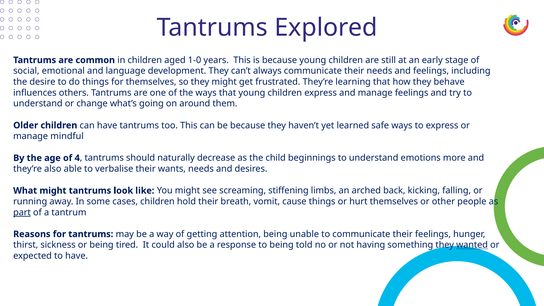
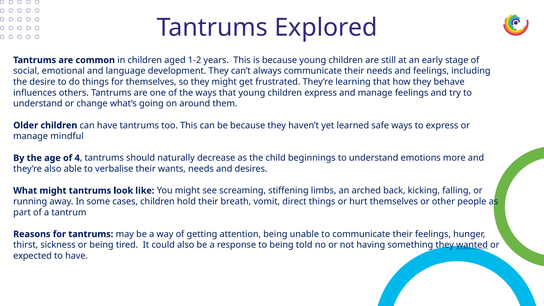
1-0: 1-0 -> 1-2 (195, 60)
cause: cause -> direct (294, 201)
part underline: present -> none (22, 212)
